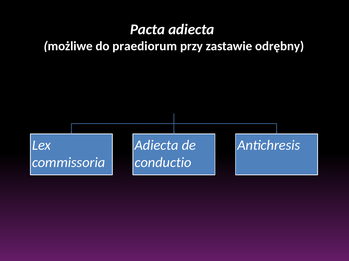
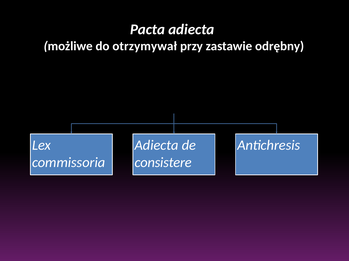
praediorum: praediorum -> otrzymywał (145, 46)
conductio: conductio -> consistere (163, 163)
